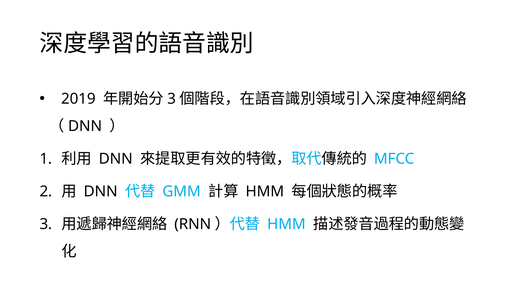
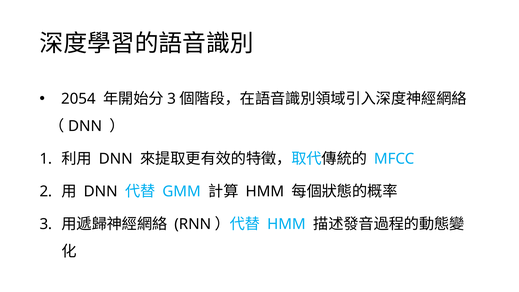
2019: 2019 -> 2054 (78, 99)
